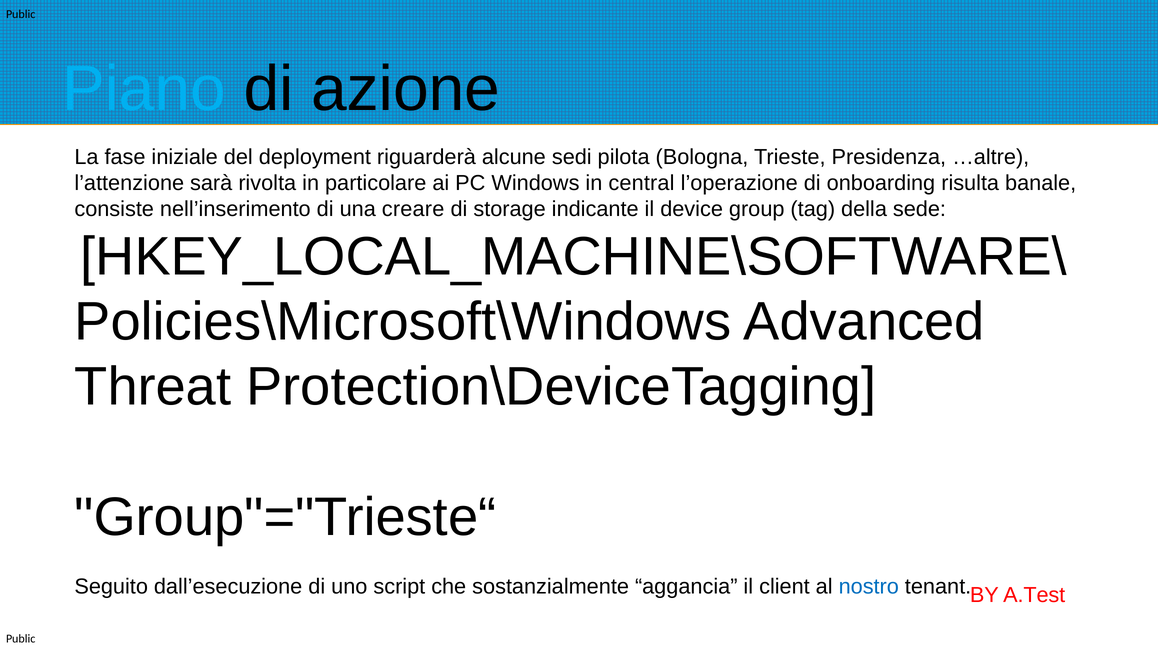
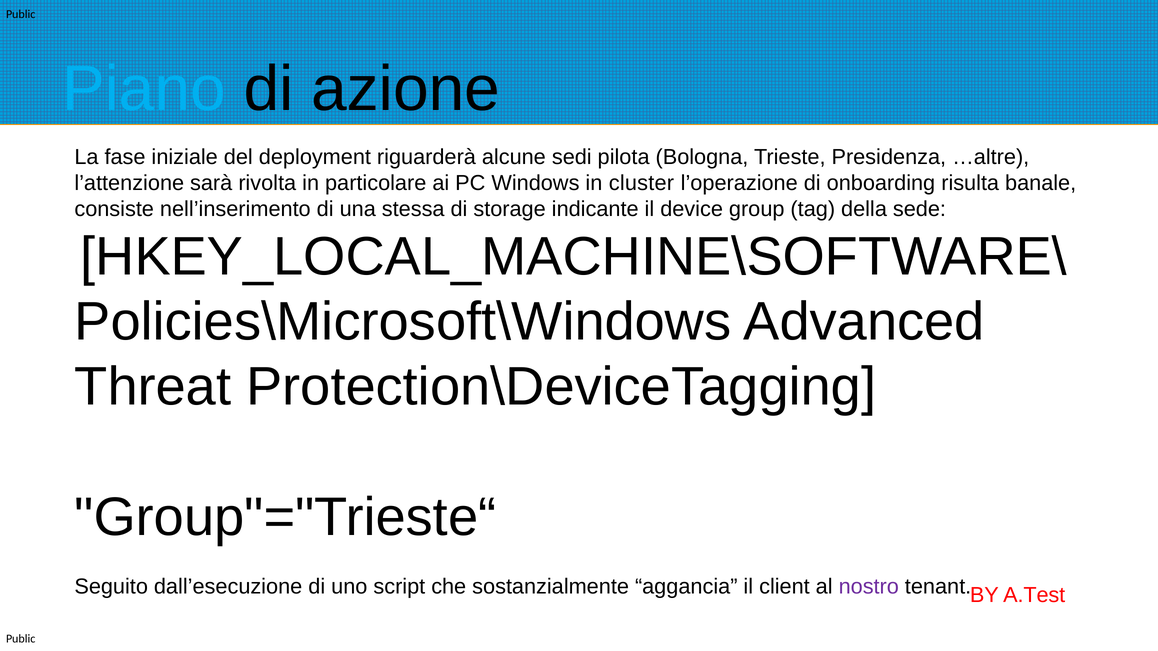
central: central -> cluster (641, 183)
creare: creare -> stessa (413, 209)
nostro colour: blue -> purple (869, 587)
